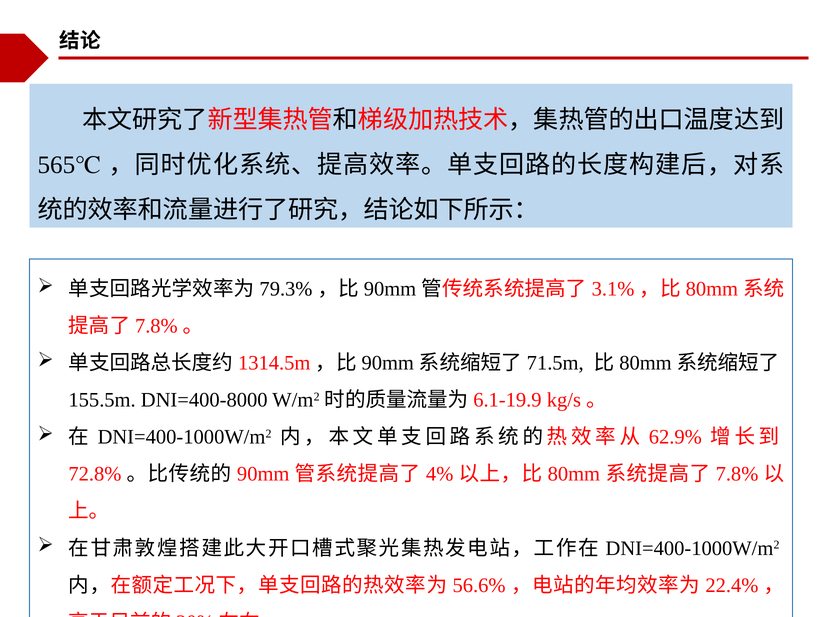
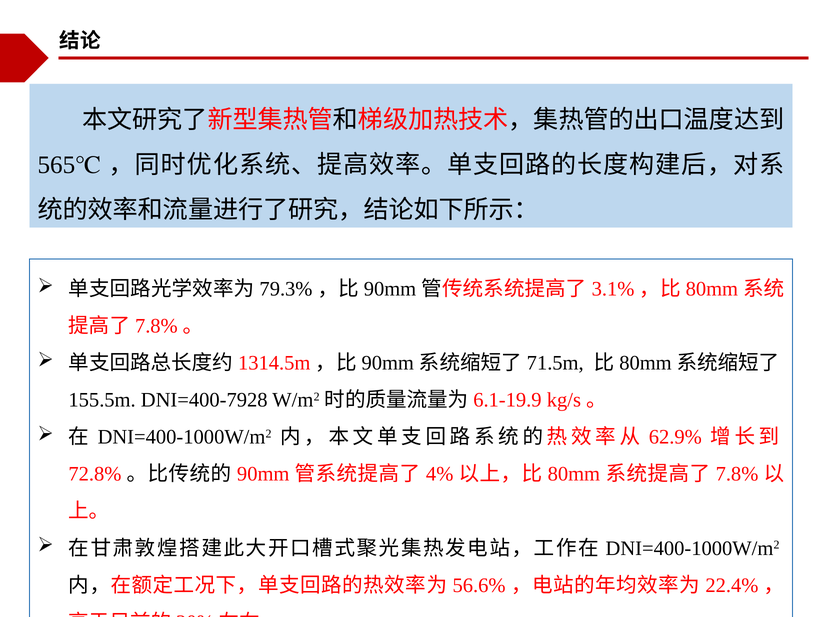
DNI=400-8000: DNI=400-8000 -> DNI=400-7928 (204, 400)
